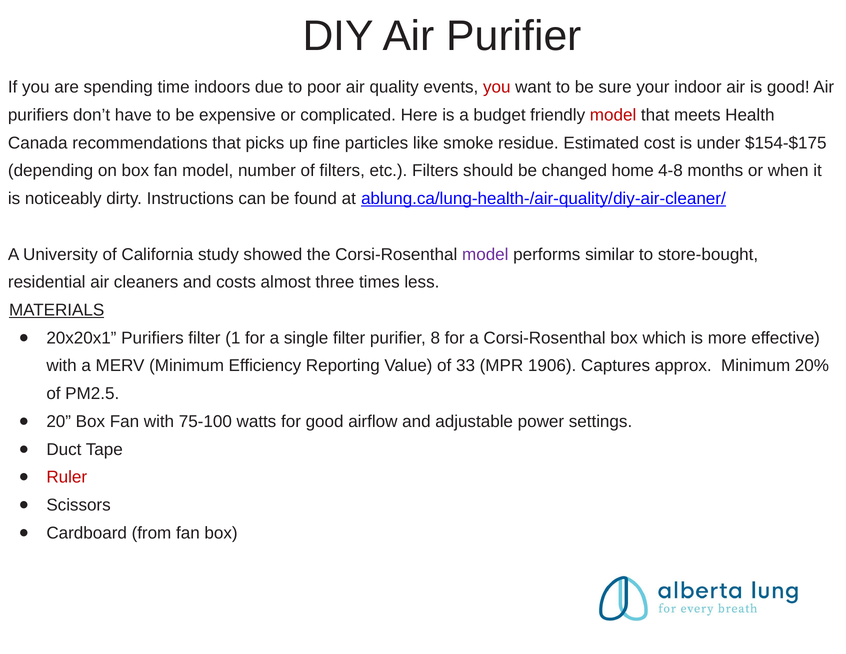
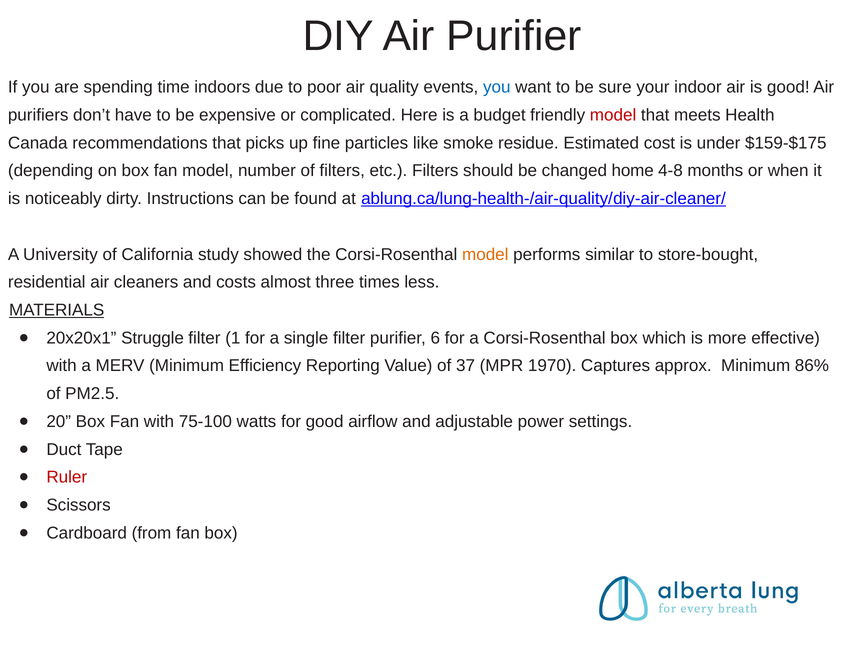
you colour: red -> blue (497, 87)
$154-$175: $154-$175 -> $159-$175 (786, 143)
model colour: purple -> orange (485, 254)
20x20x1 Purifiers: Purifiers -> Struggle (153, 338)
8: 8 -> 6 (435, 338)
33: 33 -> 37 (466, 366)
1906: 1906 -> 1970 (552, 366)
20%: 20% -> 86% (812, 366)
